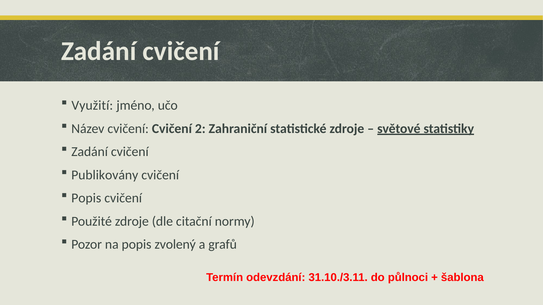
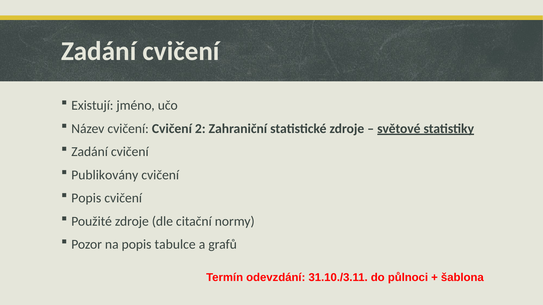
Využití: Využití -> Existují (92, 106)
zvolený: zvolený -> tabulce (175, 245)
